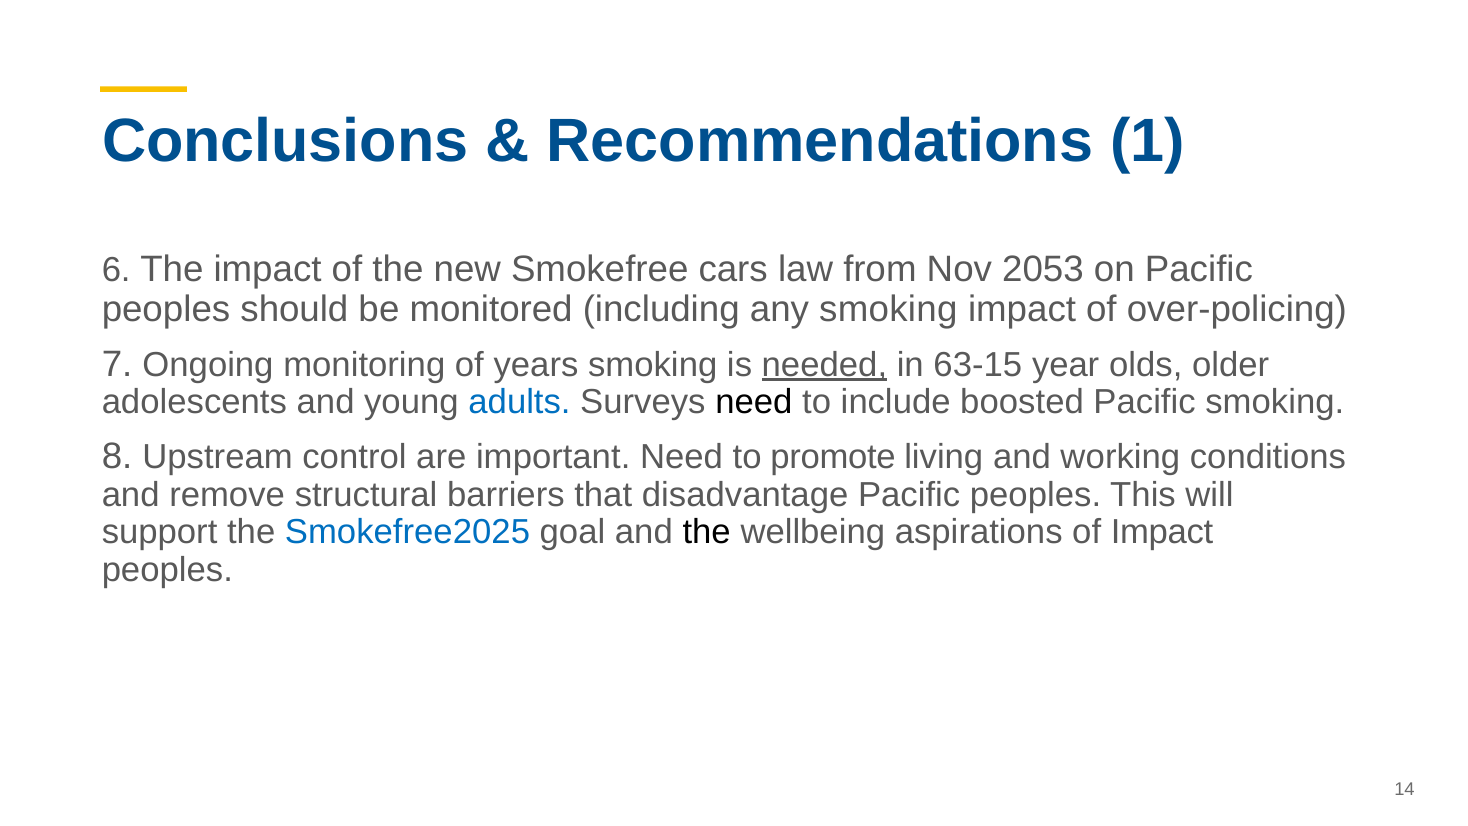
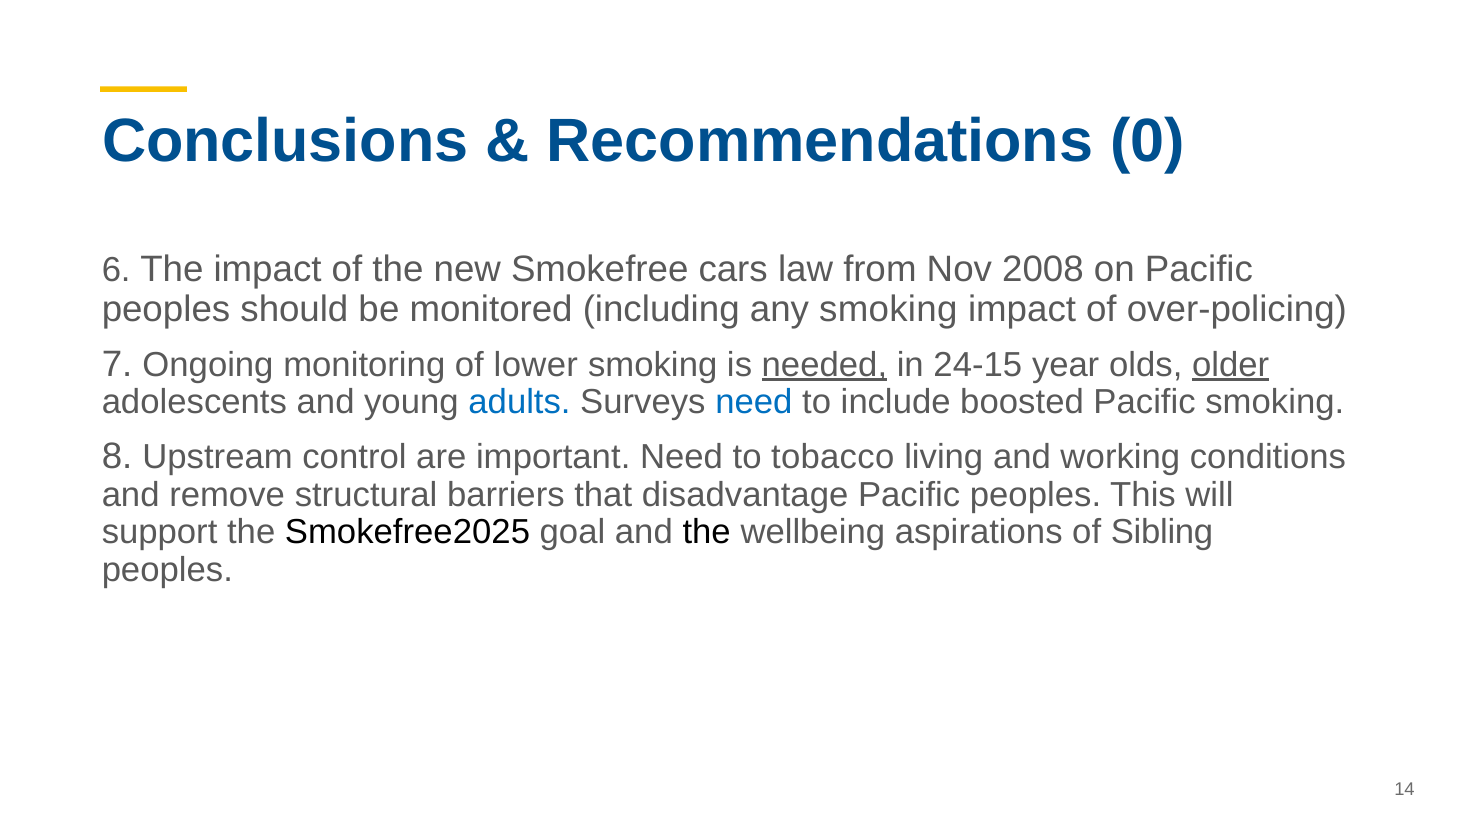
1: 1 -> 0 (1148, 141)
2053: 2053 -> 2008 (1043, 269)
years: years -> lower (536, 365)
63-15: 63-15 -> 24-15 (978, 365)
older underline: none -> present (1231, 365)
need colour: black -> blue (754, 402)
promote: promote -> tobacco (833, 457)
Smokefree2025 colour: blue -> black (407, 532)
of Impact: Impact -> Sibling (1162, 532)
